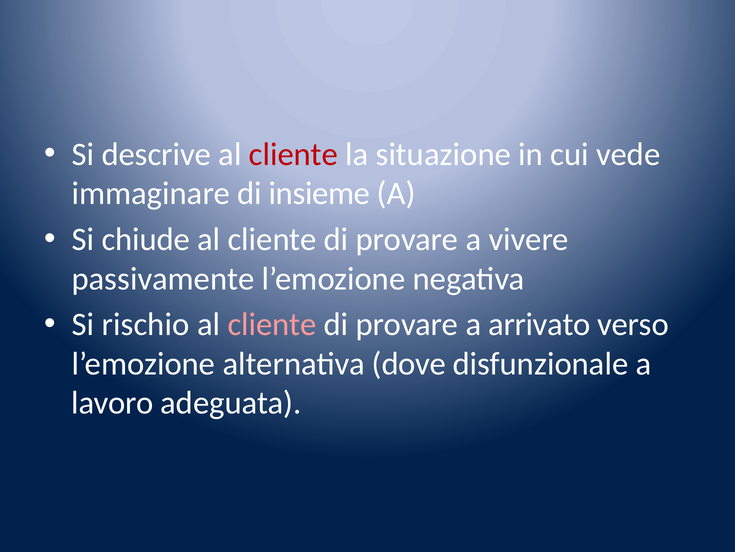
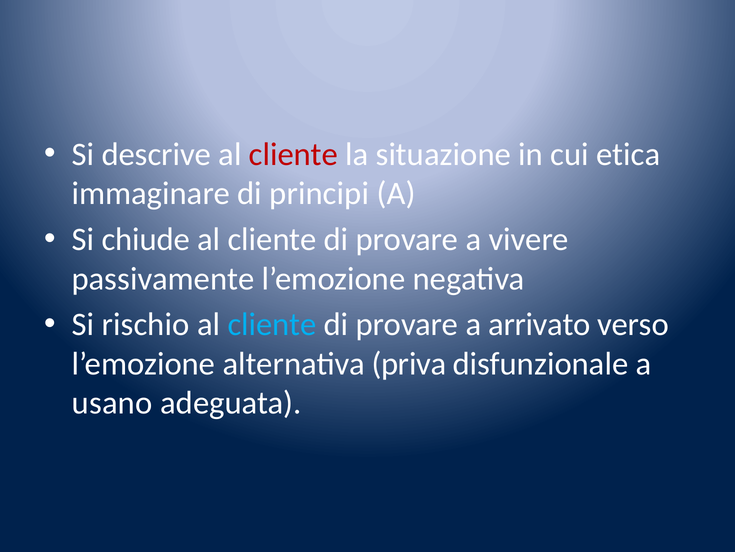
vede: vede -> etica (628, 154)
insieme: insieme -> principi (319, 193)
cliente colour: pink -> light blue (272, 324)
dove: dove -> priva (409, 363)
lavoro: lavoro -> usano (112, 403)
